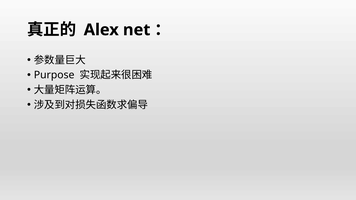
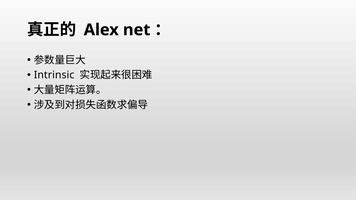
Purpose: Purpose -> Intrinsic (54, 75)
